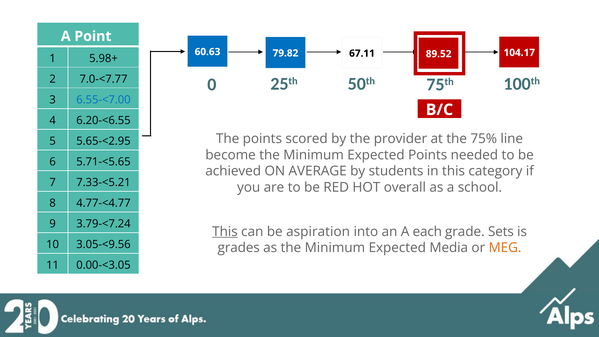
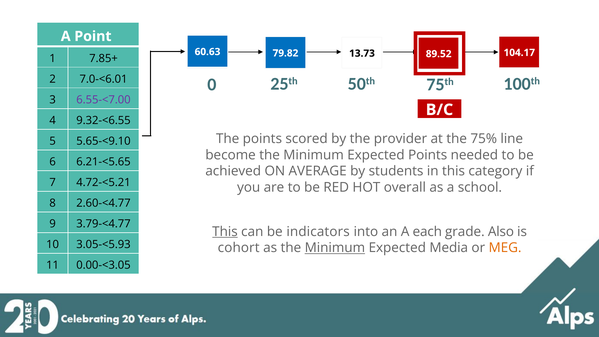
67.11: 67.11 -> 13.73 (362, 53)
5.98+: 5.98+ -> 7.85+ (103, 58)
7.0-<7.77: 7.0-<7.77 -> 7.0-<6.01 (103, 79)
6.55-<7.00 colour: blue -> purple (103, 100)
6.20-<6.55: 6.20-<6.55 -> 9.32-<6.55 (103, 120)
5.65-<2.95: 5.65-<2.95 -> 5.65-<9.10 (103, 141)
5.71-<5.65: 5.71-<5.65 -> 6.21-<5.65 (103, 162)
7.33-<5.21: 7.33-<5.21 -> 4.72-<5.21 (103, 182)
4.77-<4.77: 4.77-<4.77 -> 2.60-<4.77 (103, 203)
3.79-<7.24: 3.79-<7.24 -> 3.79-<4.77 (103, 224)
aspiration: aspiration -> indicators (318, 232)
Sets: Sets -> Also (501, 232)
3.05-<9.56: 3.05-<9.56 -> 3.05-<5.93 (103, 244)
grades: grades -> cohort (239, 248)
Minimum underline: none -> present (335, 248)
